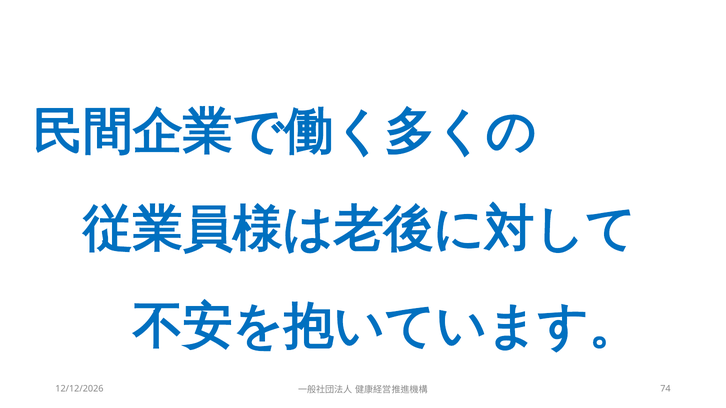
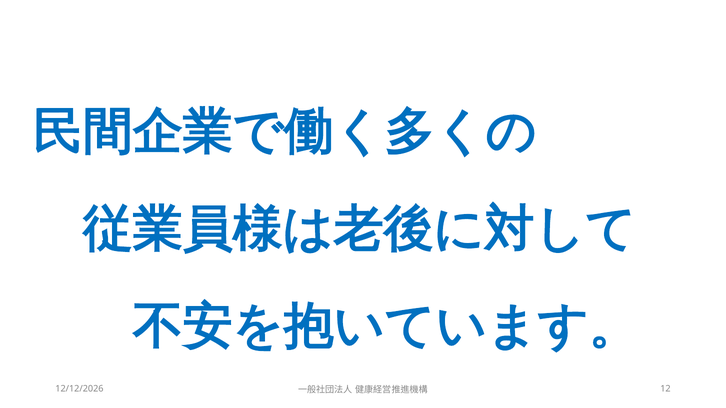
74: 74 -> 12 (665, 389)
